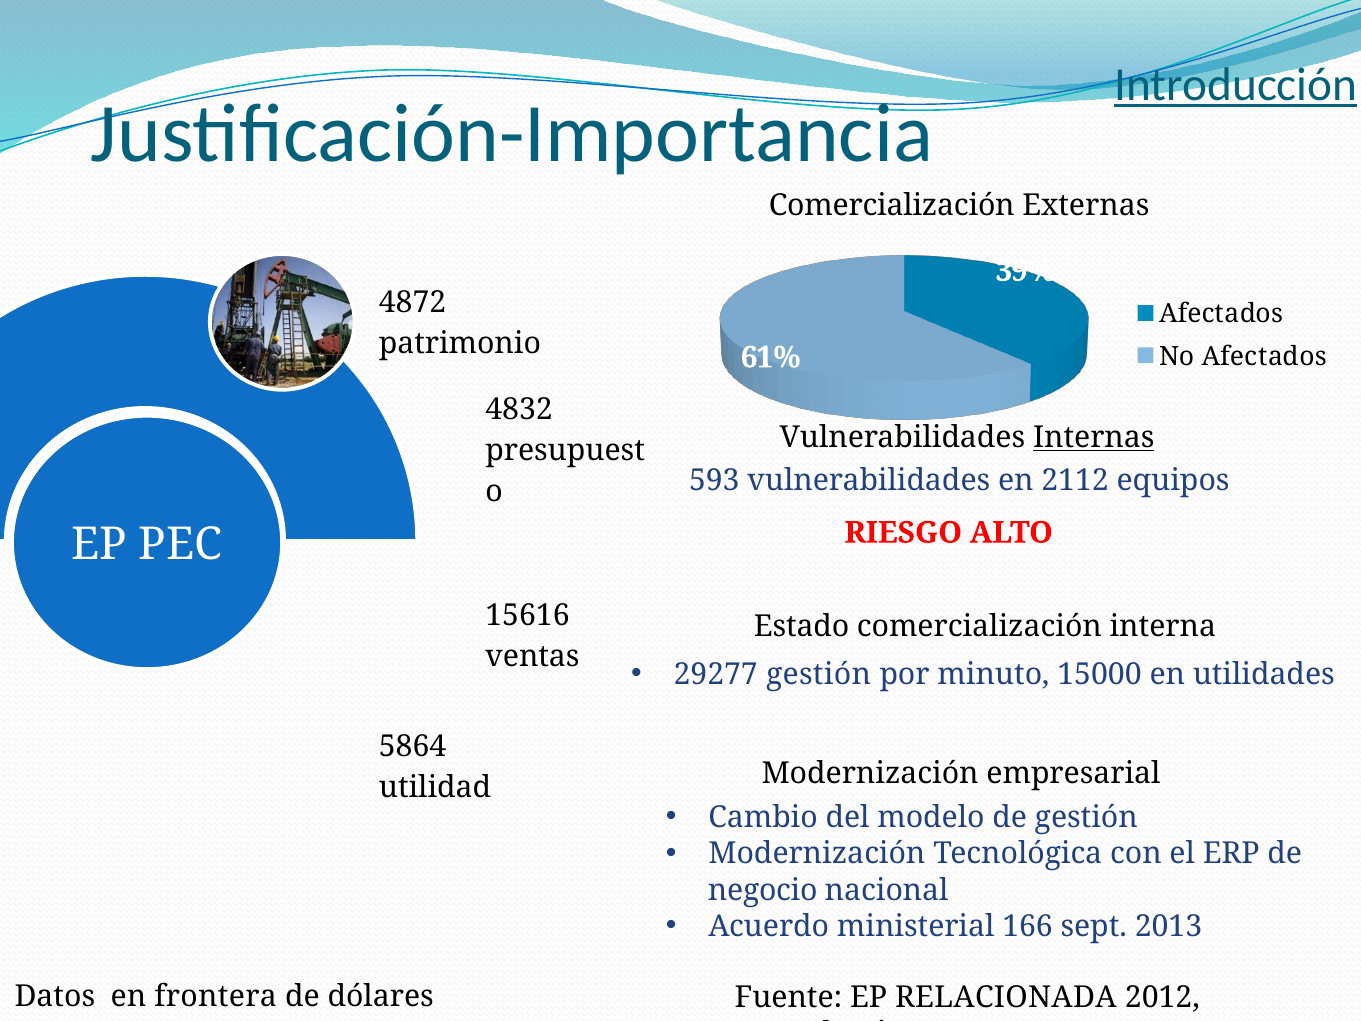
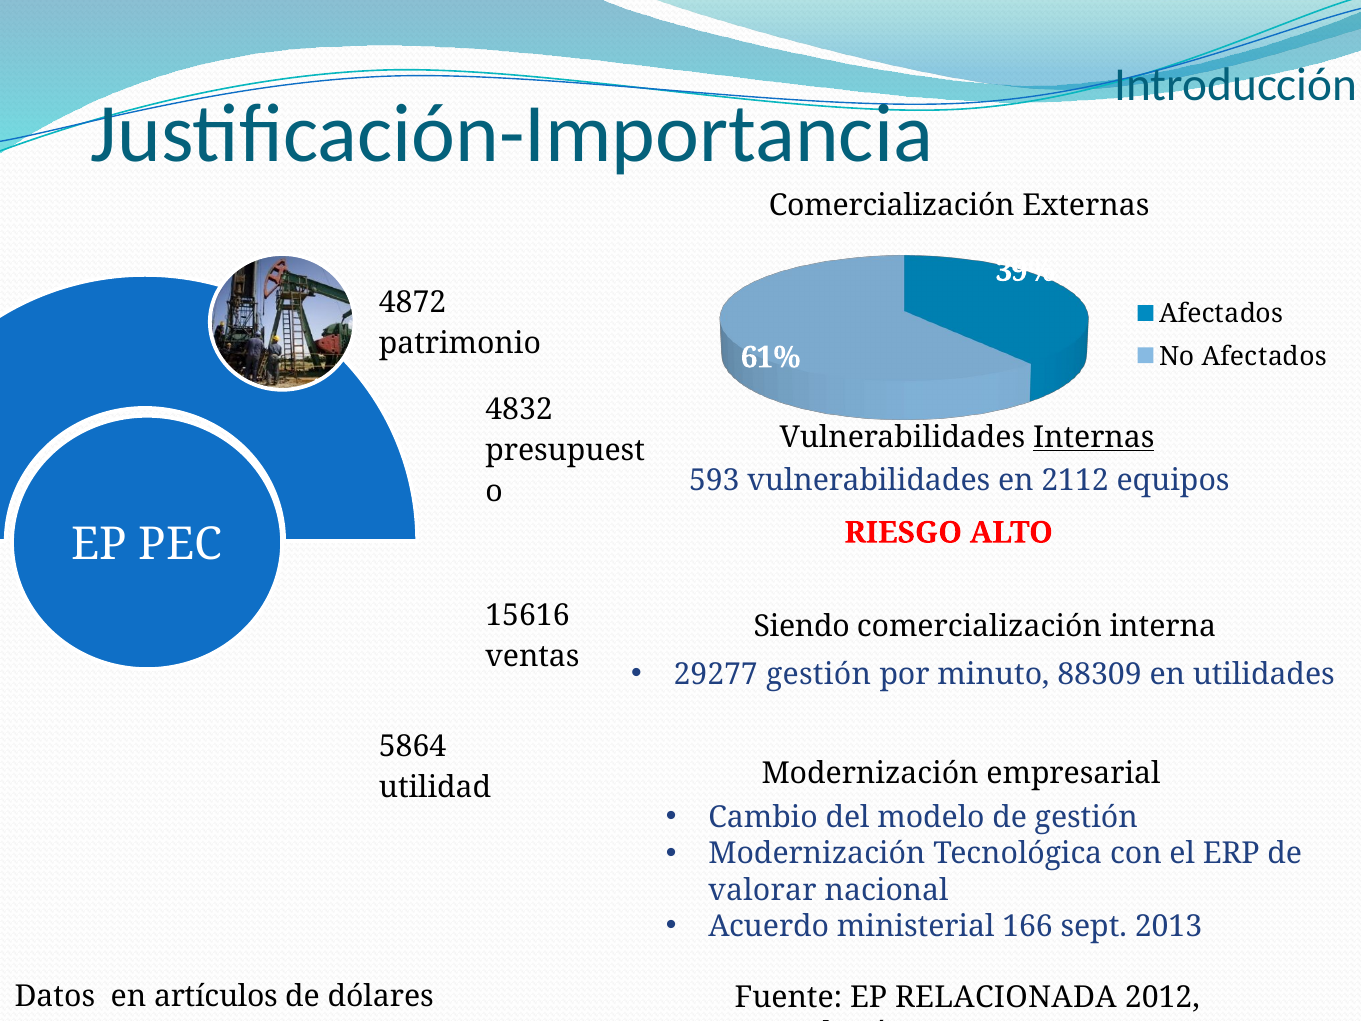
Introducción underline: present -> none (1236, 85)
Estado: Estado -> Siendo (802, 626)
15000: 15000 -> 88309 (1100, 674)
negocio: negocio -> valorar (762, 890)
frontera: frontera -> artículos (216, 997)
